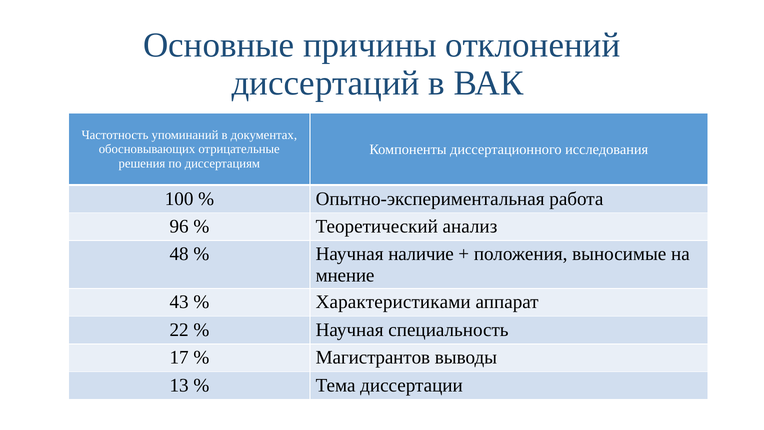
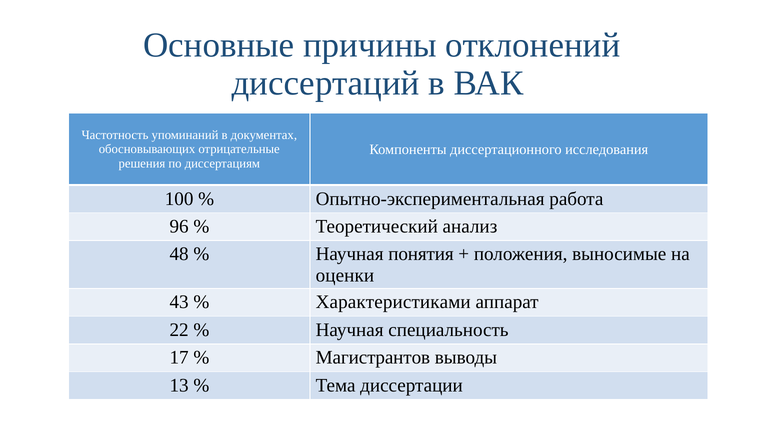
наличие: наличие -> понятия (421, 254)
мнение: мнение -> оценки (345, 275)
